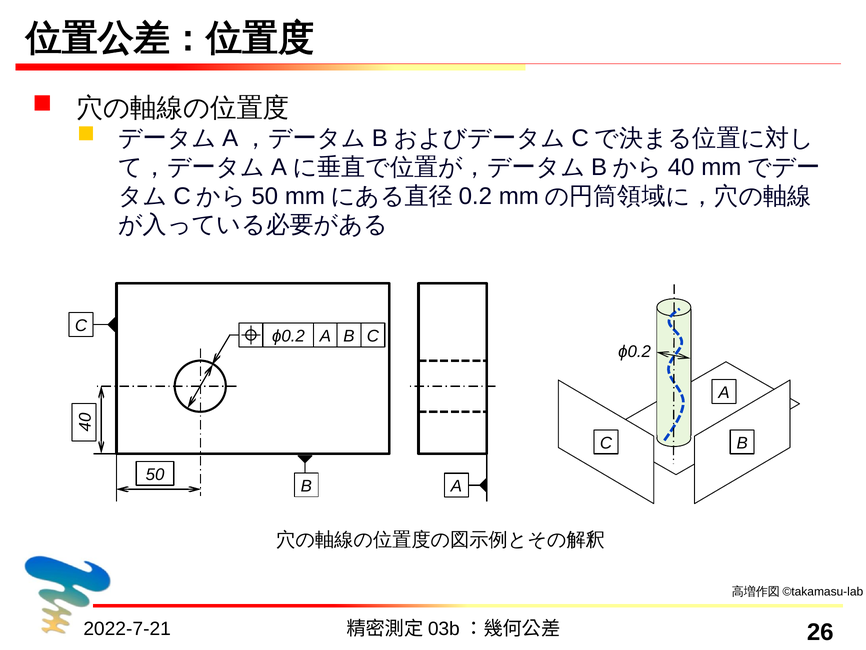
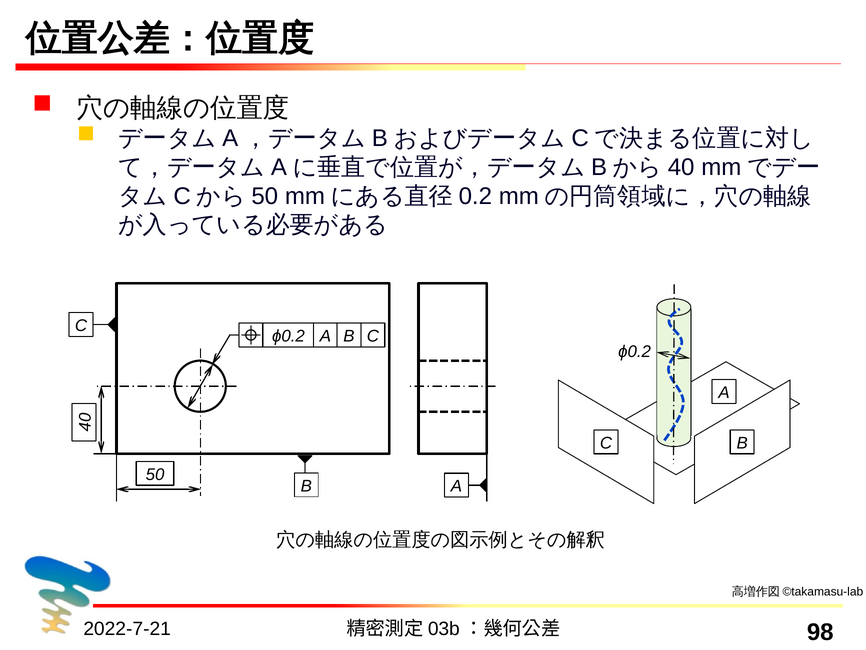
26: 26 -> 98 (820, 632)
